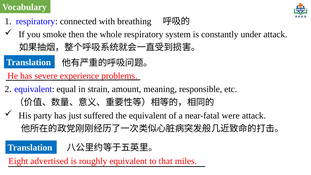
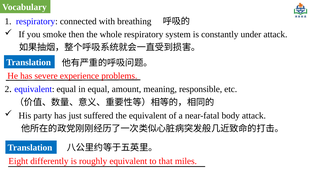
in strain: strain -> equal (99, 89)
were: were -> body (231, 115)
advertised: advertised -> differently (49, 161)
